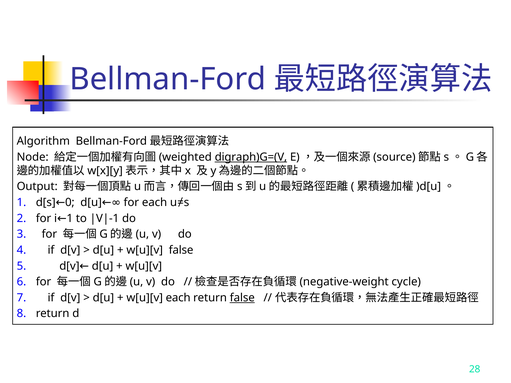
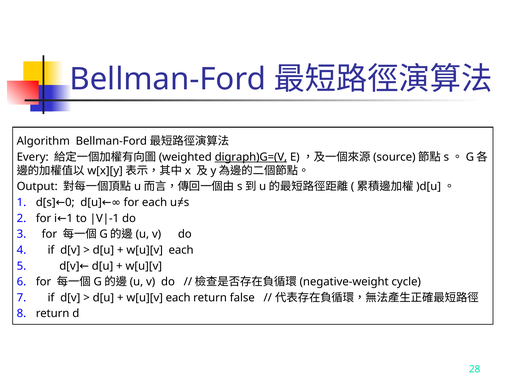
Node: Node -> Every (33, 157)
false: false -> each (181, 250)
false underline: present -> none (242, 298)
